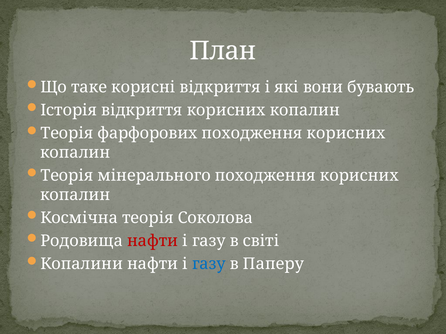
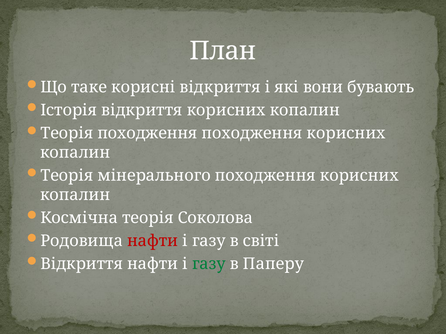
Теорія фарфорових: фарфорових -> походження (147, 133)
Копалини: Копалини -> Відкриття (82, 264)
газу colour: blue -> green (209, 264)
